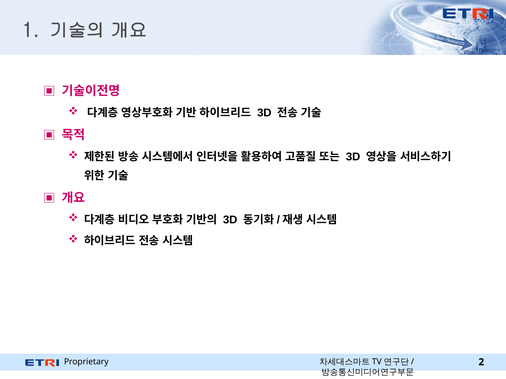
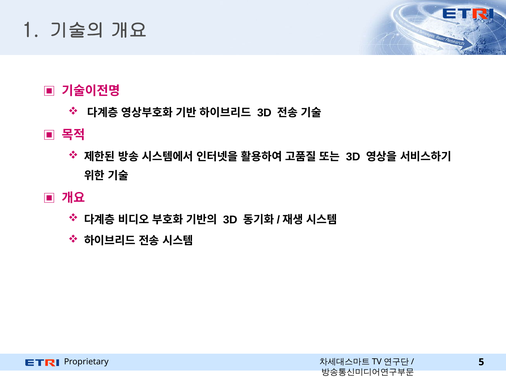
2: 2 -> 5 (481, 363)
